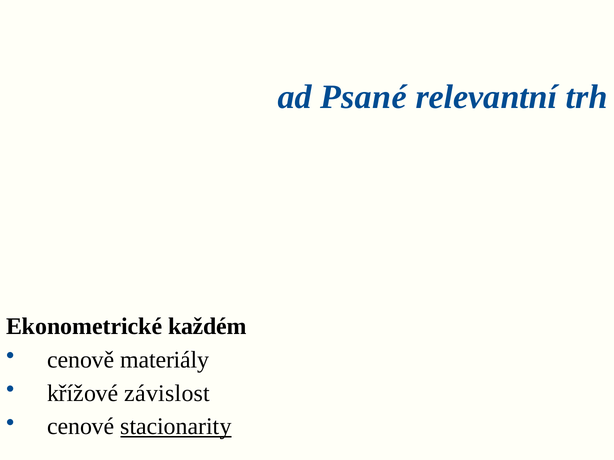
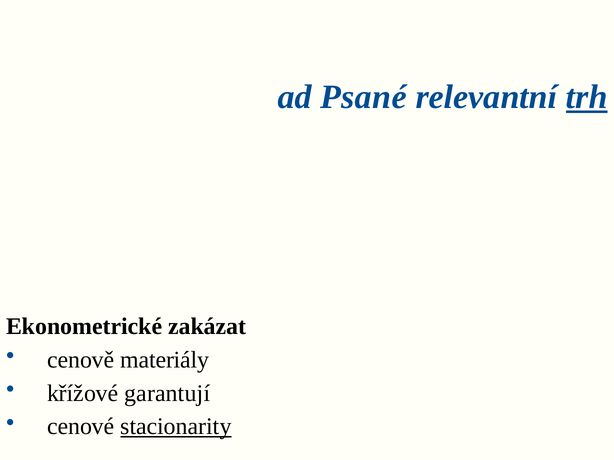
trh underline: none -> present (587, 97)
každém: každém -> zakázat (207, 327)
závislost: závislost -> garantují (167, 394)
